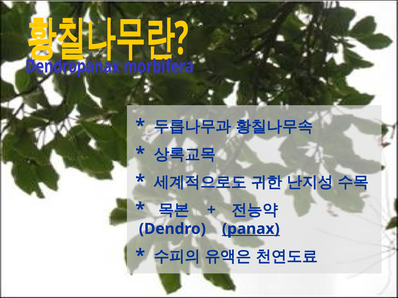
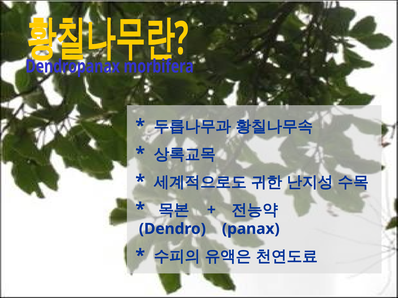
panax underline: present -> none (251, 229)
